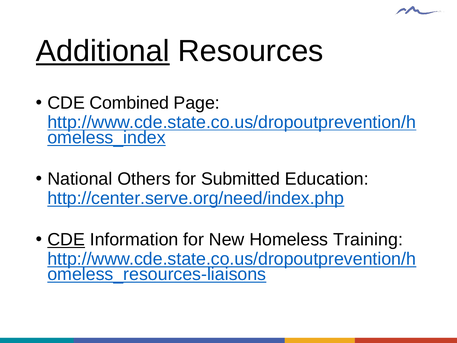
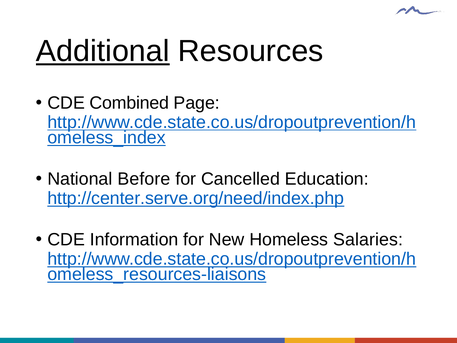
Others: Others -> Before (144, 179)
Submitted: Submitted -> Cancelled (241, 179)
CDE underline: present -> none (66, 240)
Training: Training -> Salaries (368, 240)
